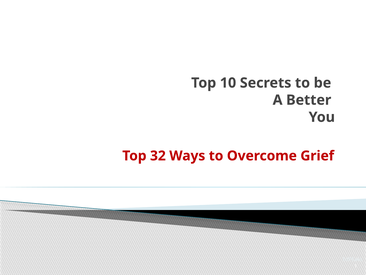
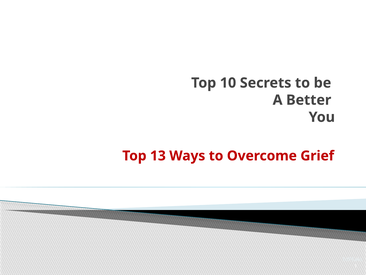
32: 32 -> 13 (158, 156)
